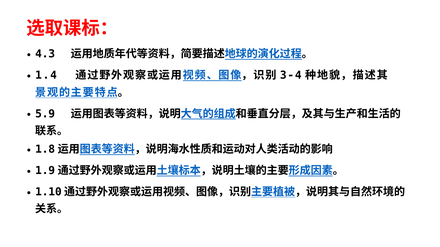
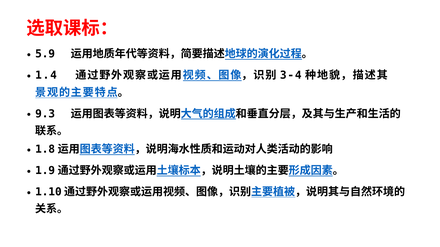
4.3: 4.3 -> 5.9 (45, 54)
5.9: 5.9 -> 9.3 (45, 114)
